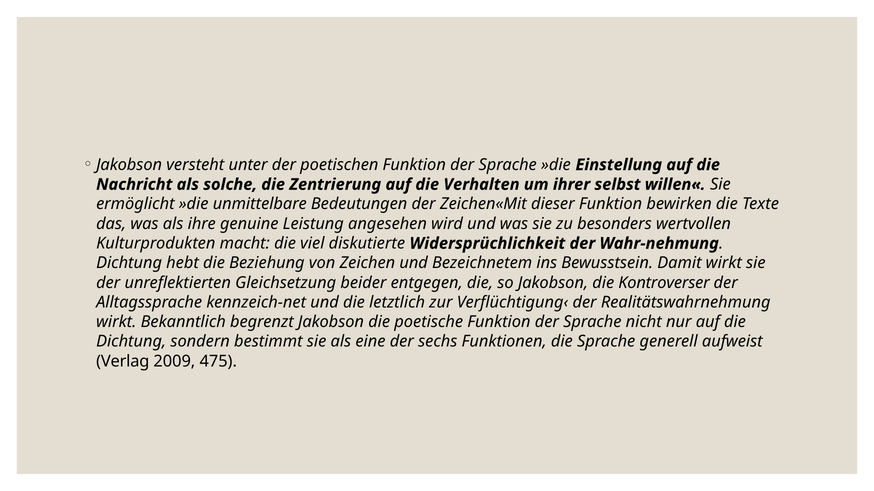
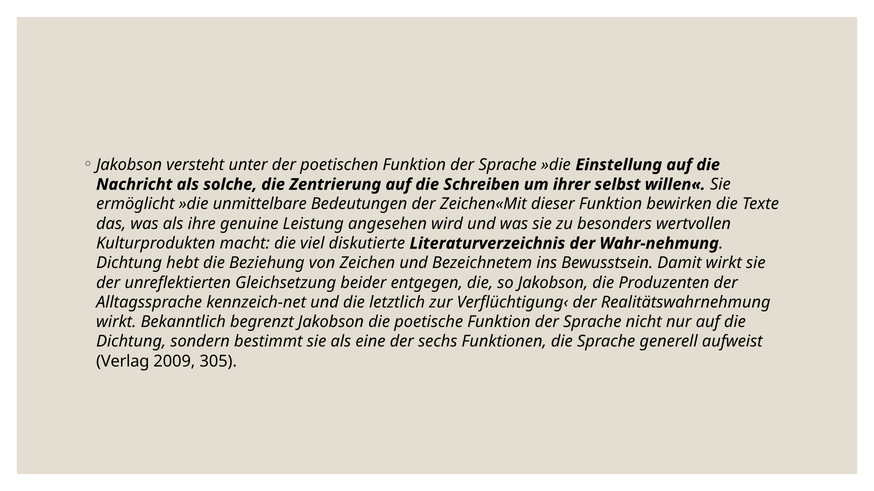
Verhalten: Verhalten -> Schreiben (482, 185)
Widersprüchlichkeit: Widersprüchlichkeit -> Literaturverzeichnis (487, 244)
Kontroverser: Kontroverser -> Produzenten (664, 283)
475: 475 -> 305 (218, 362)
